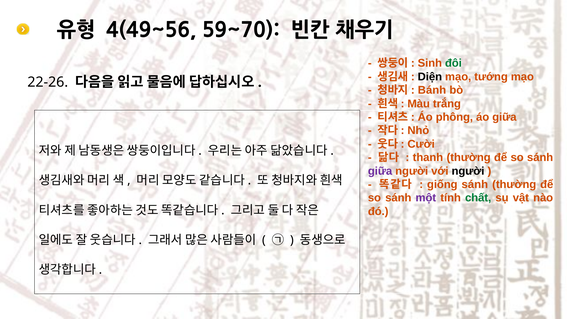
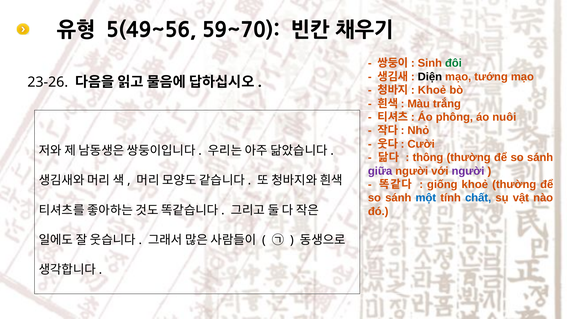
4(49~56: 4(49~56 -> 5(49~56 (151, 30)
22-26: 22-26 -> 23-26 (48, 82)
Bánh: Bánh -> Khoẻ (432, 90)
áo giữa: giữa -> nuôi (504, 117)
thanh: thanh -> thông (428, 158)
người colour: black -> purple (468, 171)
giống sánh: sánh -> khoẻ (475, 184)
một colour: purple -> blue (426, 198)
chất colour: green -> blue (478, 198)
